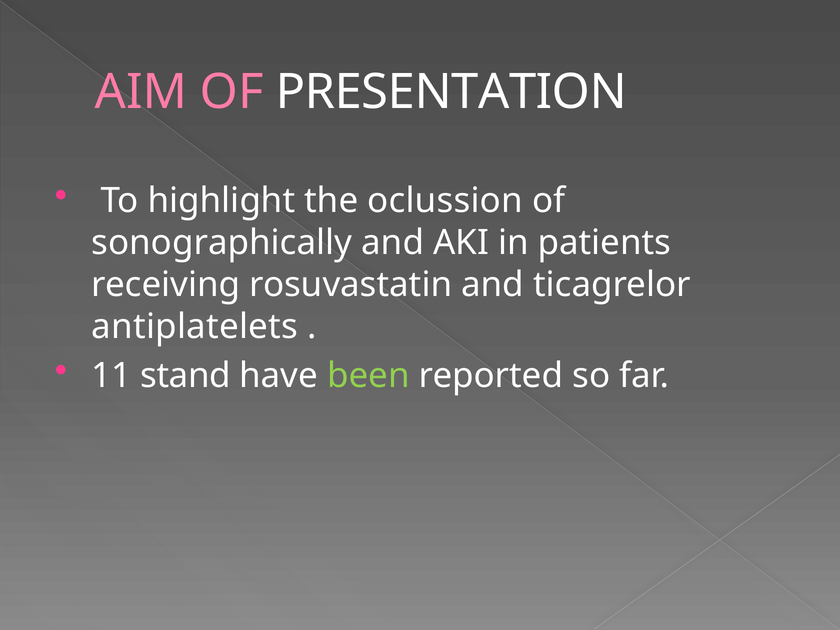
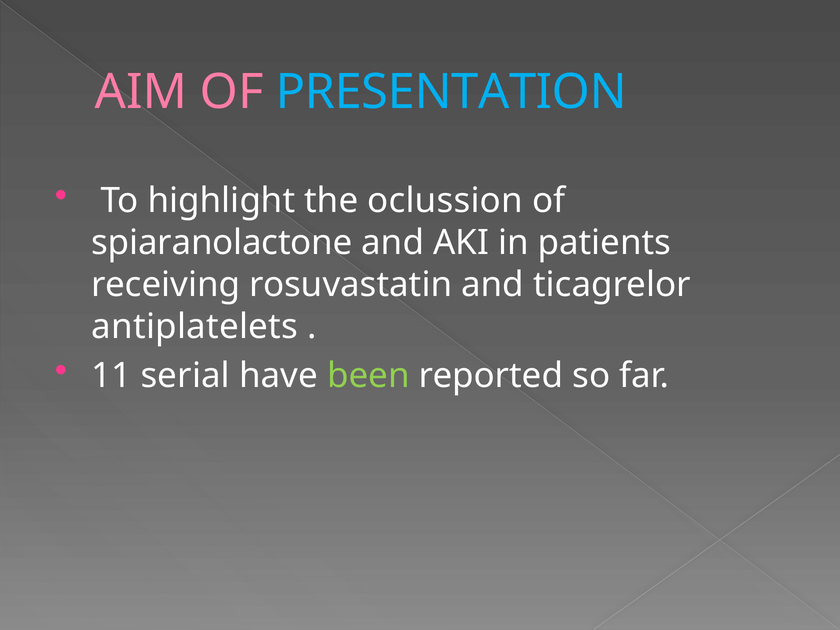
PRESENTATION colour: white -> light blue (451, 92)
sonographically: sonographically -> spiaranolactone (222, 243)
stand: stand -> serial (185, 376)
